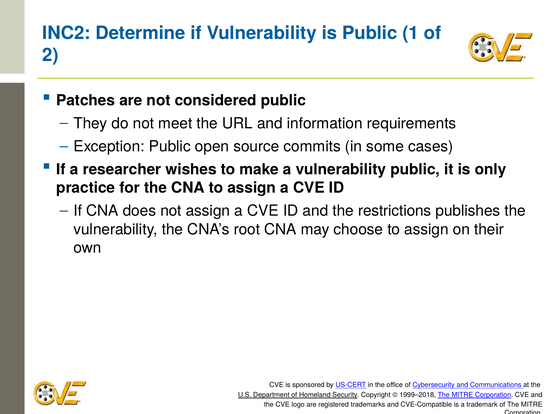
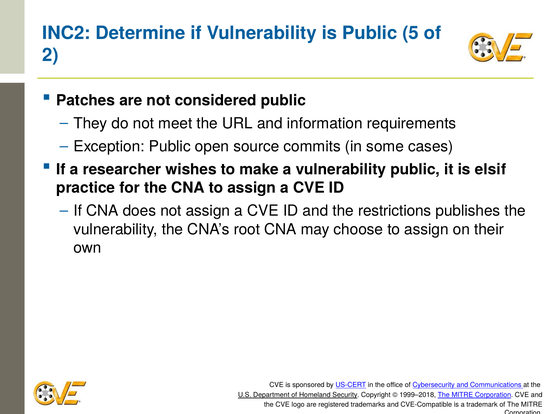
1: 1 -> 5 (411, 33)
only: only -> elsif (490, 169)
